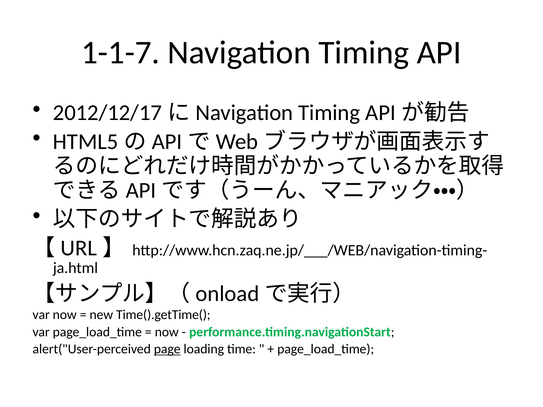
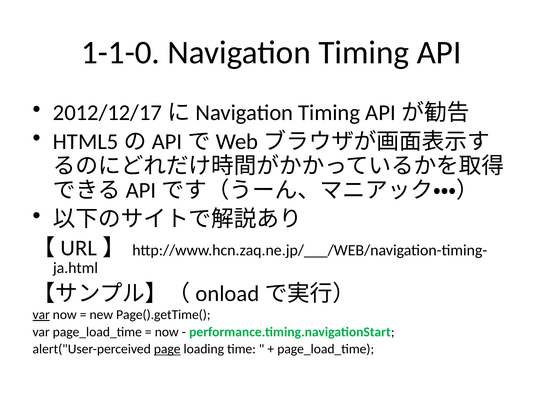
1-1-7: 1-1-7 -> 1-1-0 (121, 53)
var underline: none -> present (41, 315)
Time().getTime(: Time().getTime( -> Page().getTime( (163, 315)
